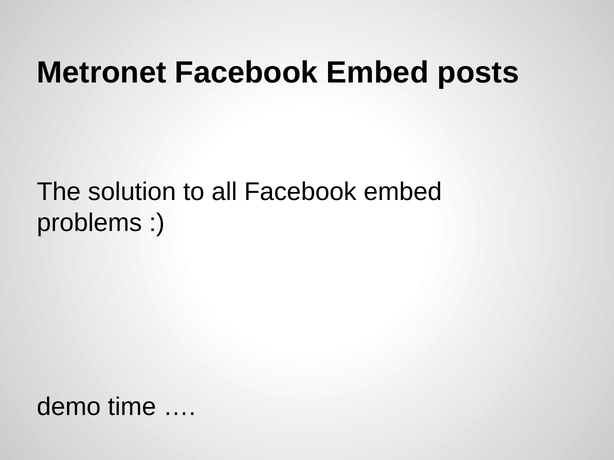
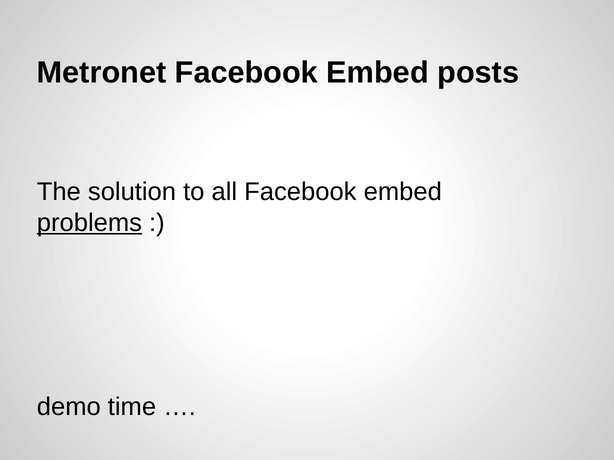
problems underline: none -> present (89, 223)
